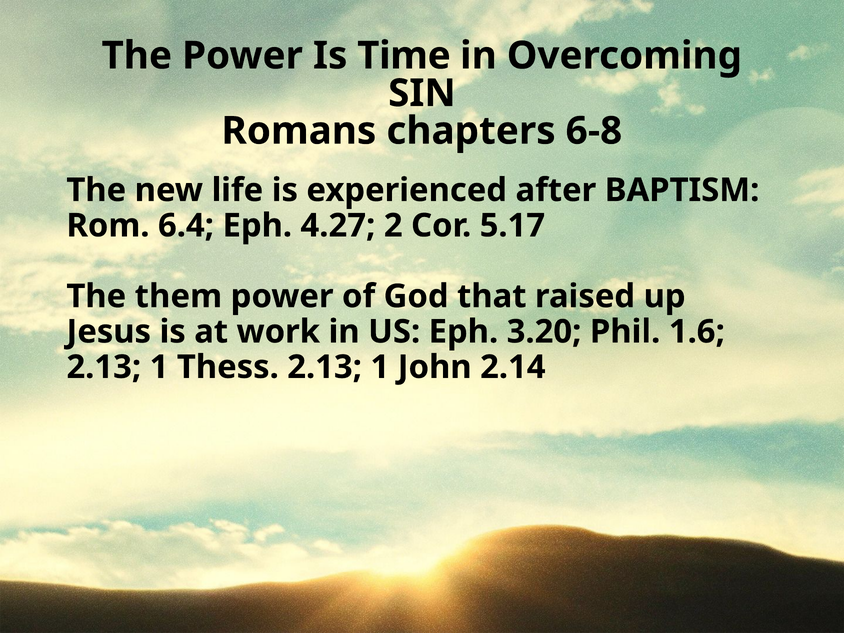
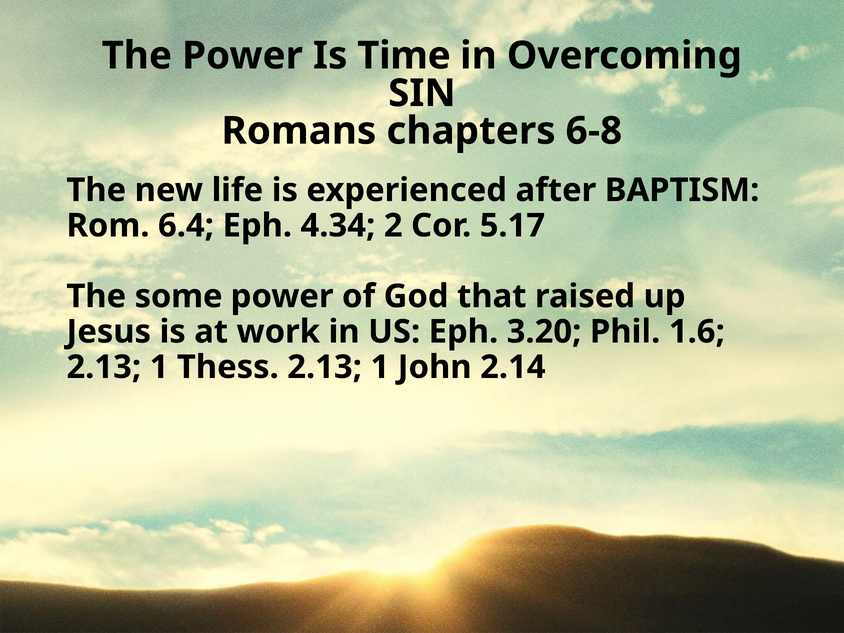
4.27: 4.27 -> 4.34 (338, 226)
them: them -> some (179, 296)
